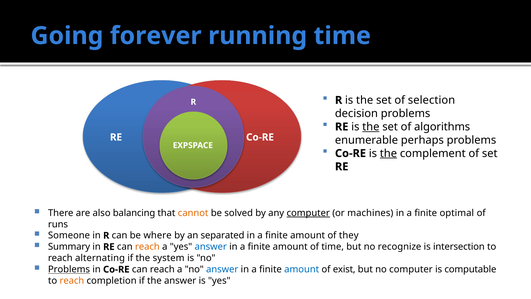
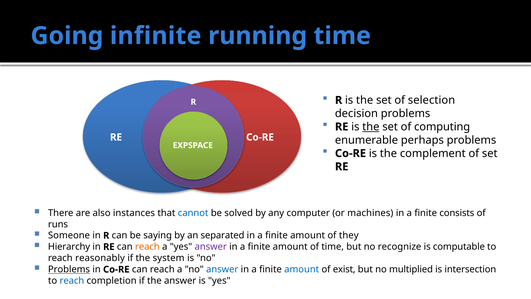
forever: forever -> infinite (156, 36)
algorithms: algorithms -> computing (442, 127)
the underline: present -> none (388, 153)
balancing: balancing -> instances (134, 213)
cannot colour: orange -> blue (193, 213)
computer underline: present -> none (308, 213)
optimal: optimal -> consists (457, 213)
where: where -> saying (158, 235)
Summary: Summary -> Hierarchy (69, 247)
answer colour: blue -> purple (211, 247)
intersection: intersection -> computable (459, 247)
alternating: alternating -> reasonably (100, 258)
no computer: computer -> multiplied (411, 269)
computable: computable -> intersection (470, 269)
reach colour: orange -> blue (72, 280)
